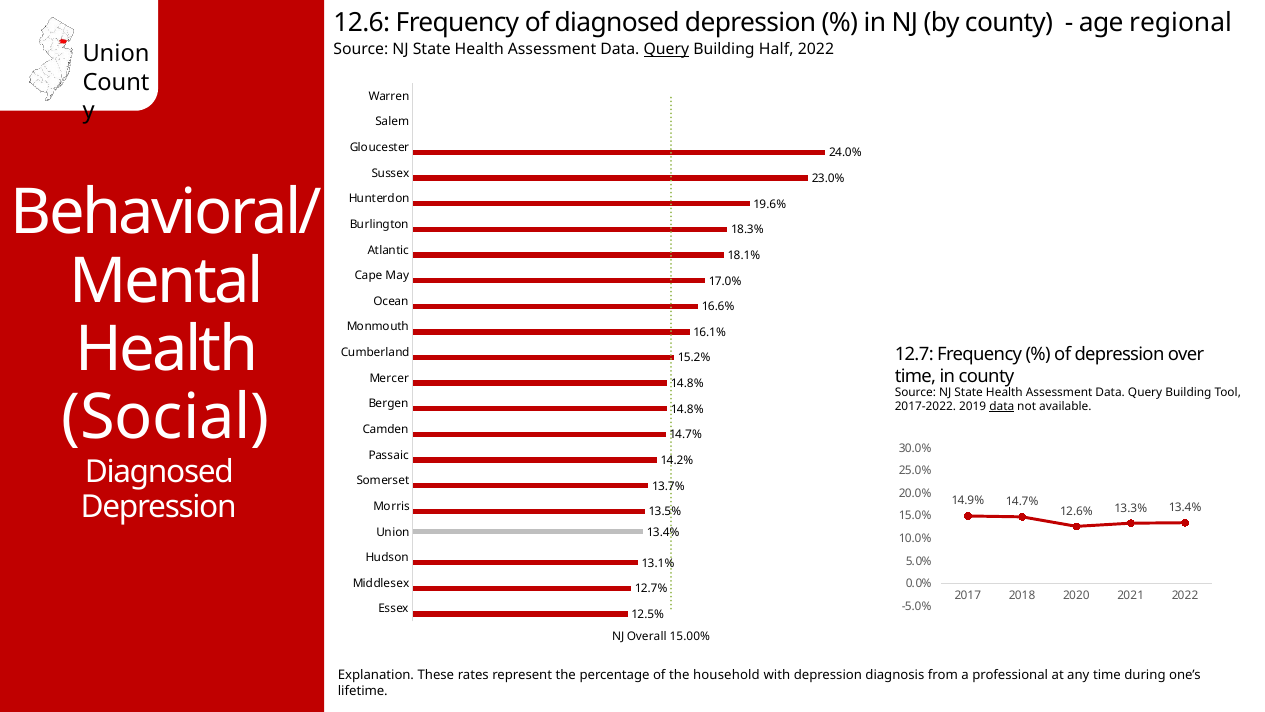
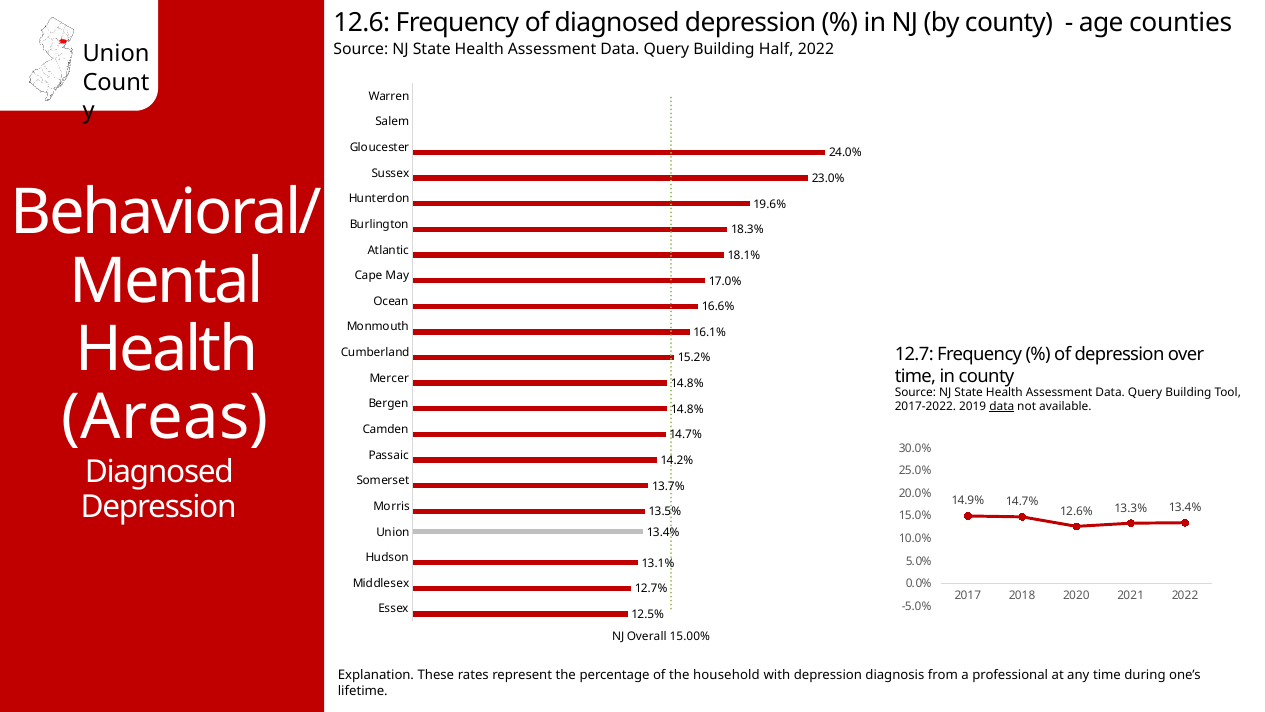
regional: regional -> counties (1181, 22)
Query underline: present -> none (666, 49)
Social: Social -> Areas (165, 418)
